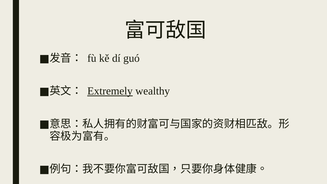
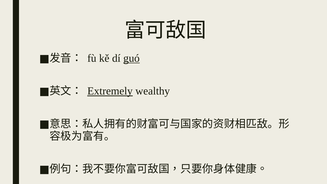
guó underline: none -> present (131, 58)
